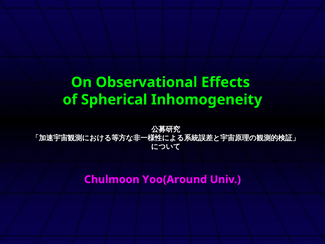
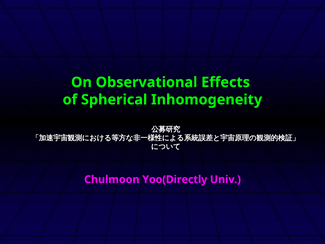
Yoo(Around: Yoo(Around -> Yoo(Directly (175, 179)
